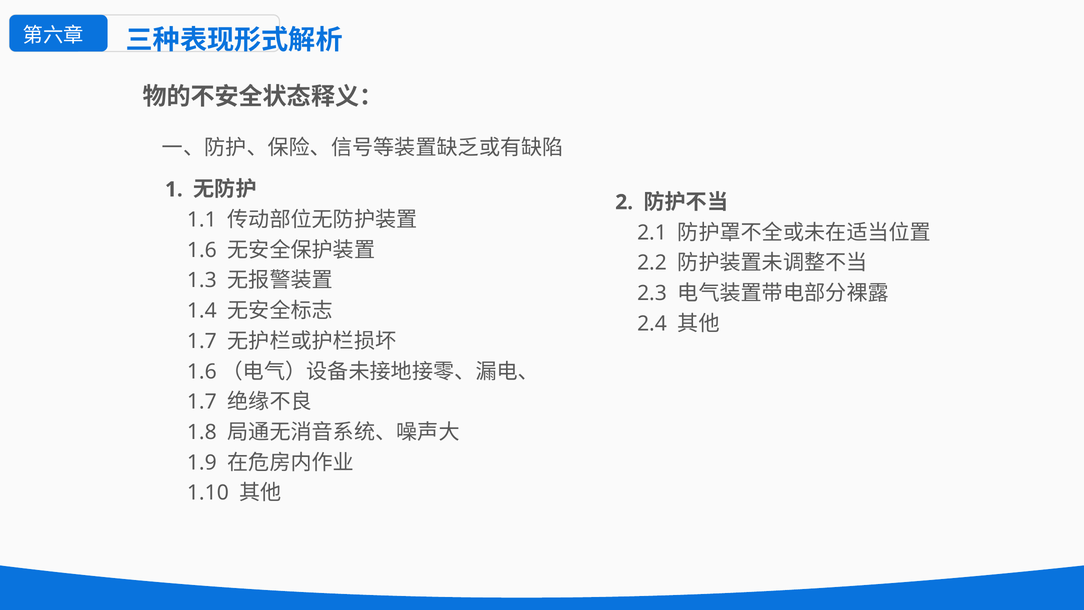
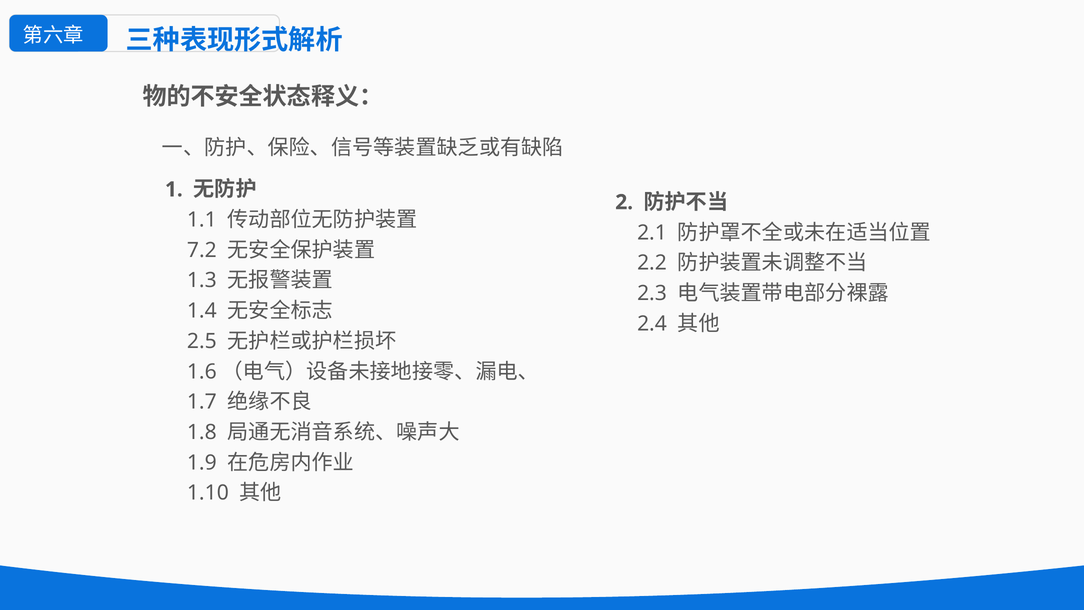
1.6: 1.6 -> 7.2 (202, 250)
1.7: 1.7 -> 2.5 (202, 341)
